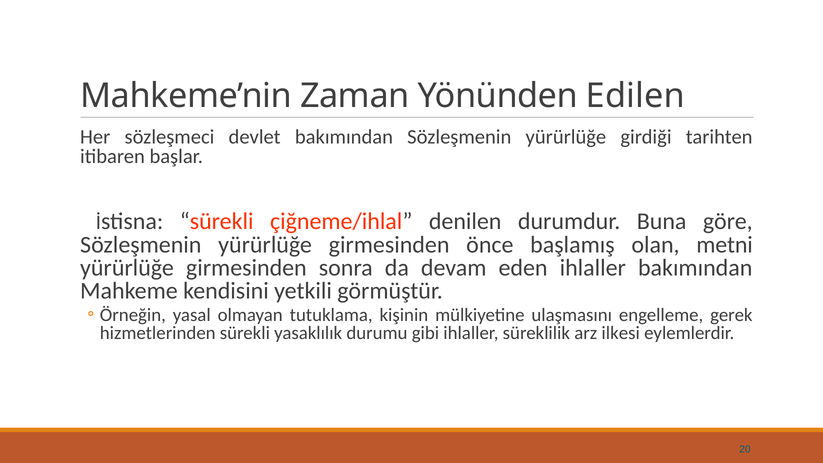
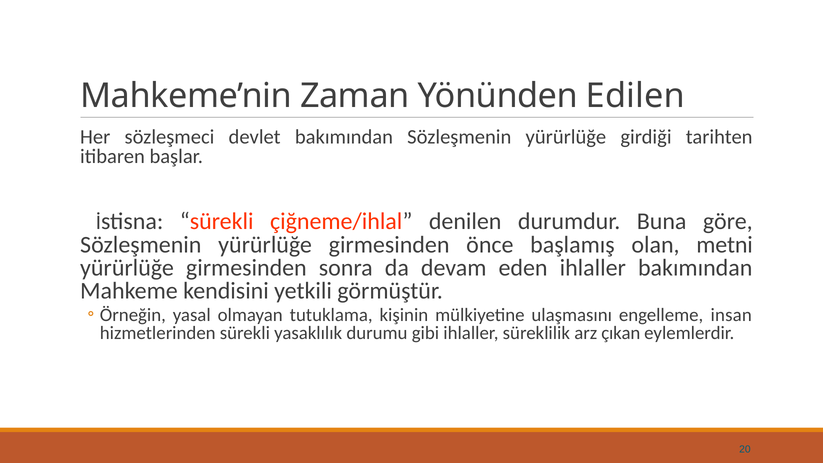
gerek: gerek -> insan (731, 315)
ilkesi: ilkesi -> çıkan (621, 333)
